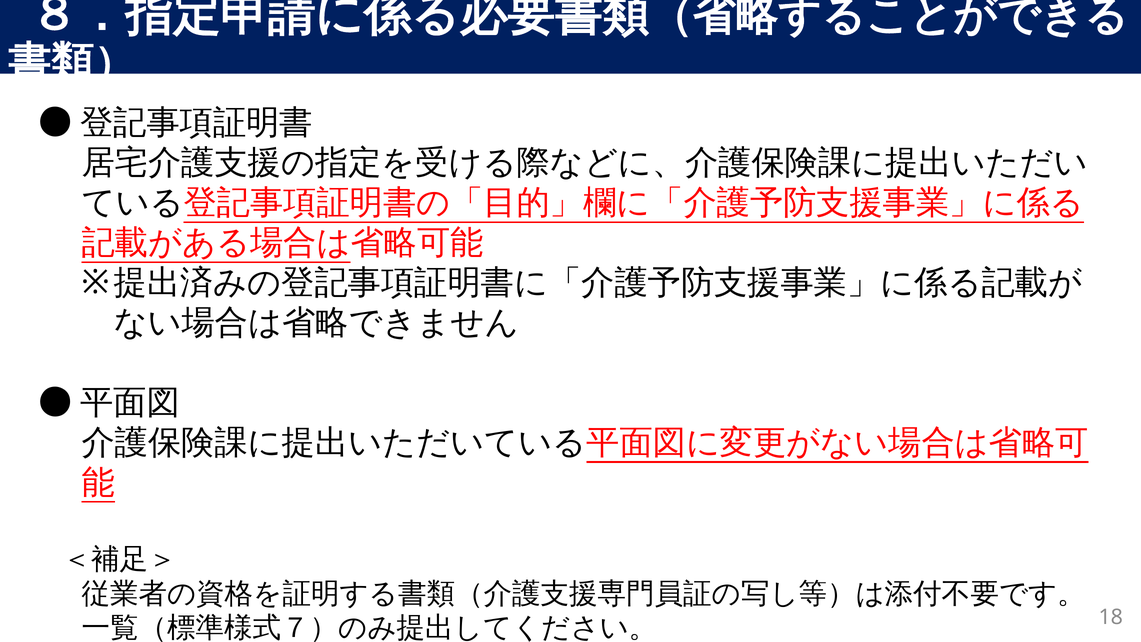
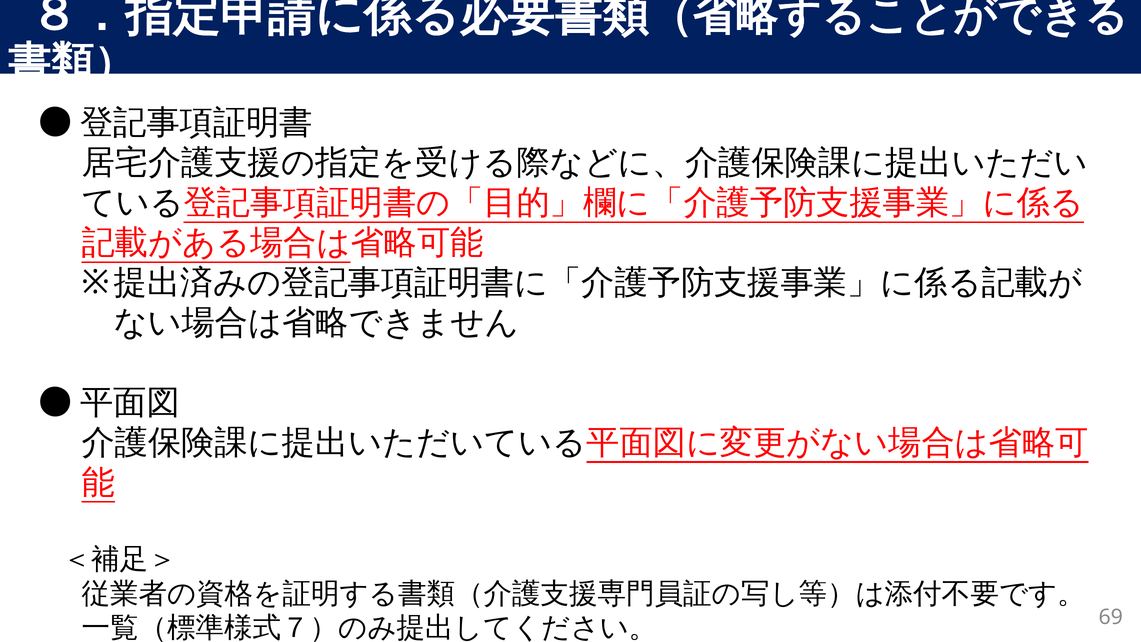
18: 18 -> 69 (1111, 617)
